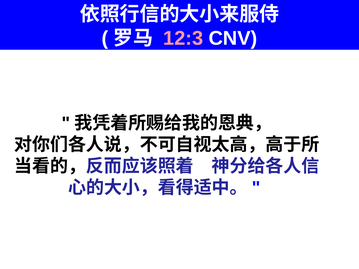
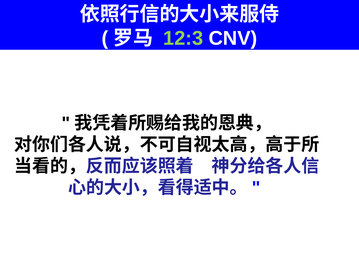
12:3 colour: pink -> light green (183, 38)
